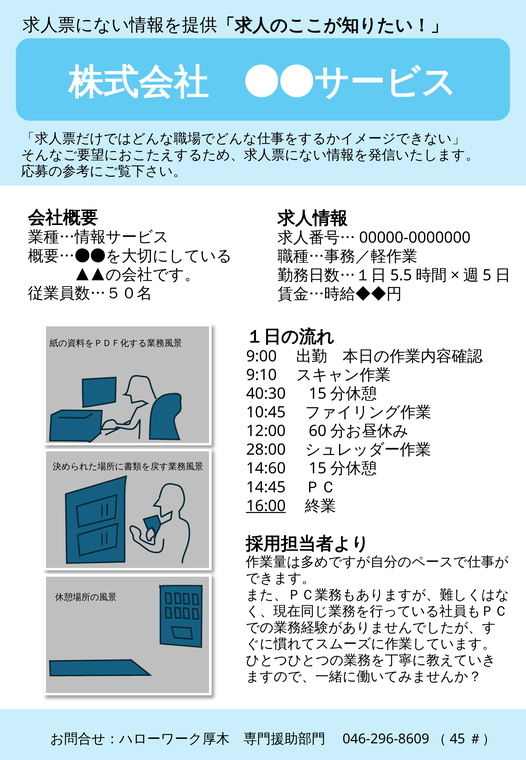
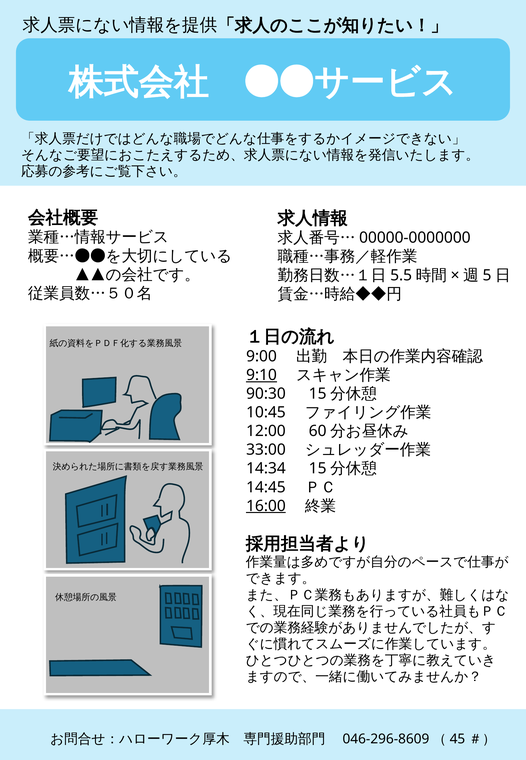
9:10 underline: none -> present (261, 375)
40:30: 40:30 -> 90:30 (266, 394)
28:00: 28:00 -> 33:00 (266, 450)
14:60: 14:60 -> 14:34 (266, 468)
